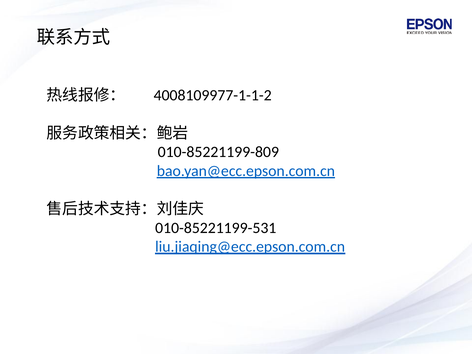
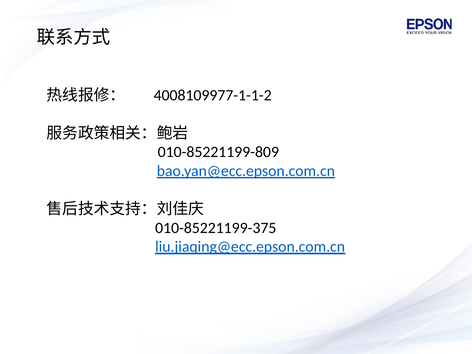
010-85221199-531: 010-85221199-531 -> 010-85221199-375 (216, 228)
